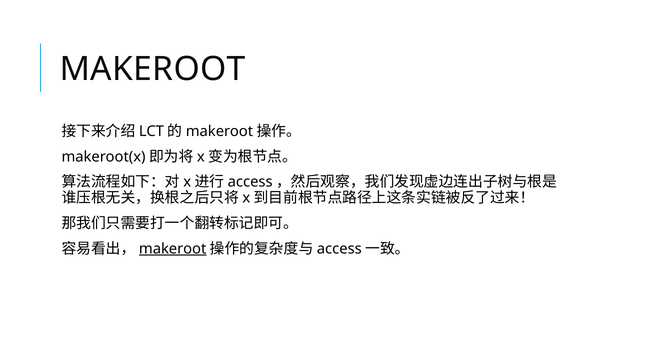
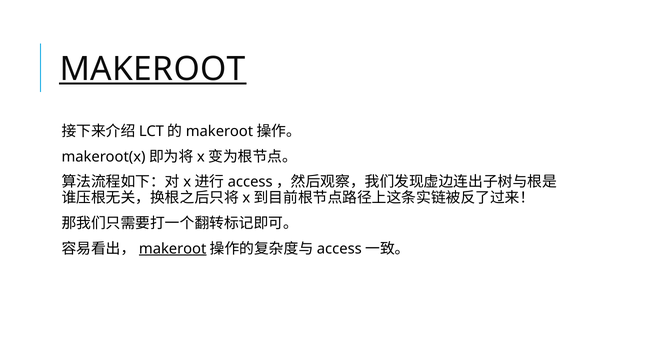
MAKEROOT underline: none -> present (153, 69)
